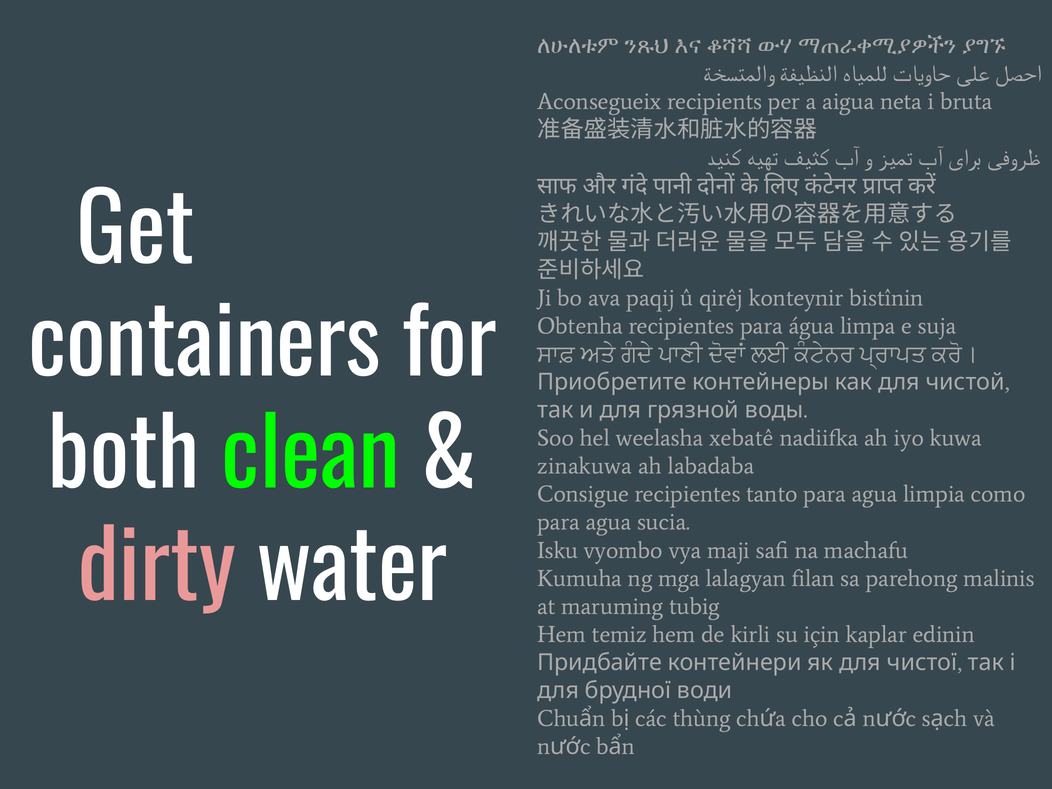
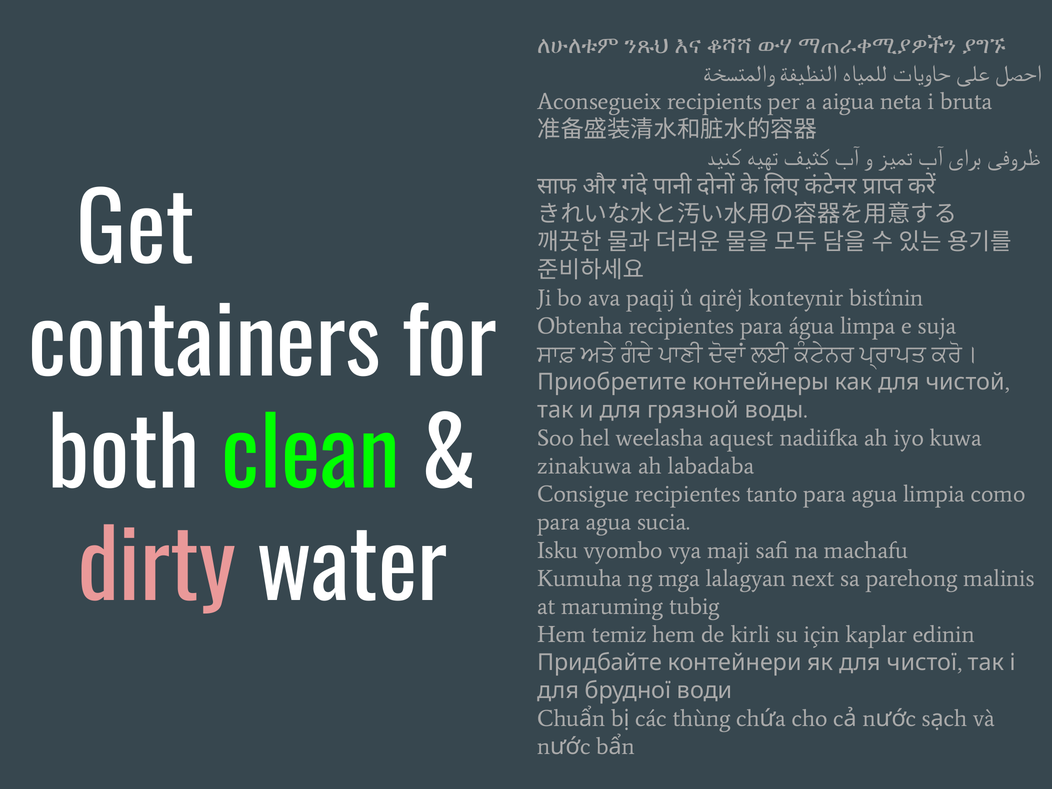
xebatê: xebatê -> aquest (741, 438)
filan: filan -> next (813, 578)
